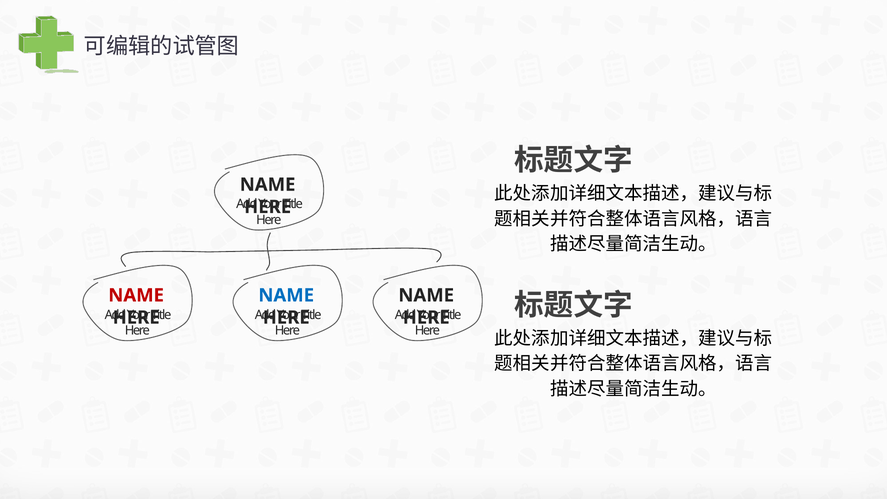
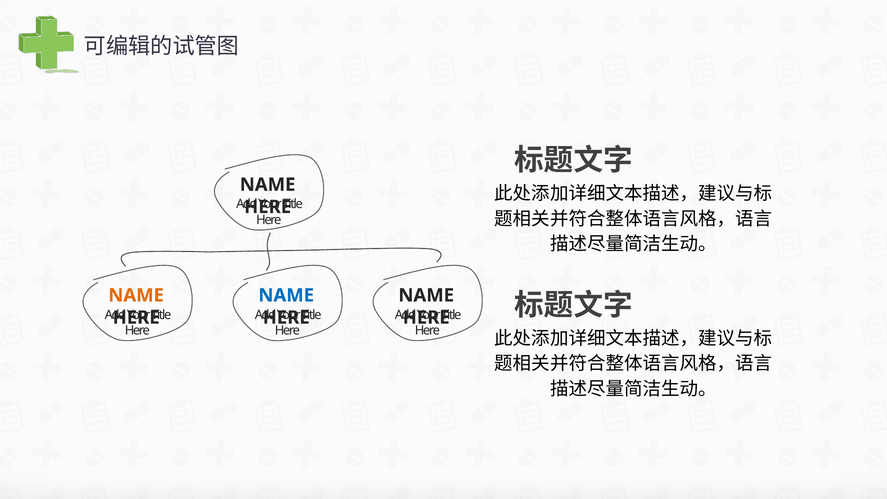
NAME colour: red -> orange (136, 295)
